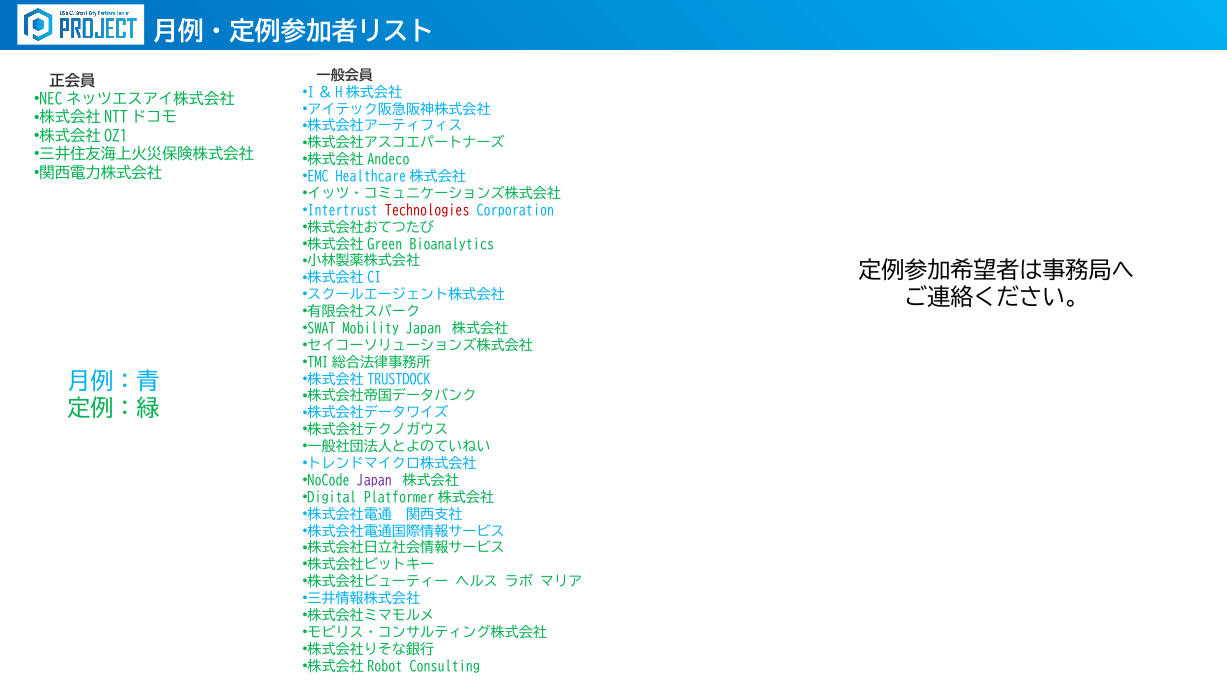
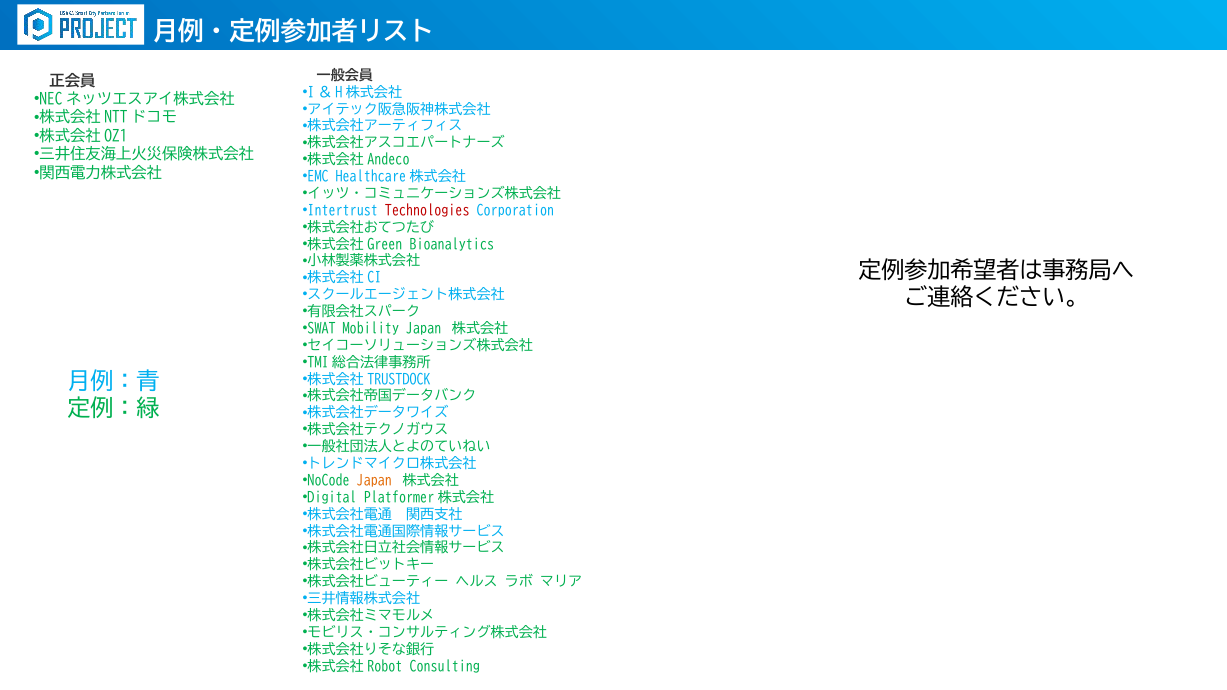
Japan colour: purple -> orange (374, 481)
